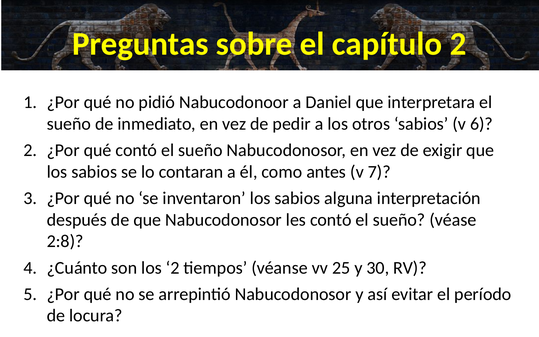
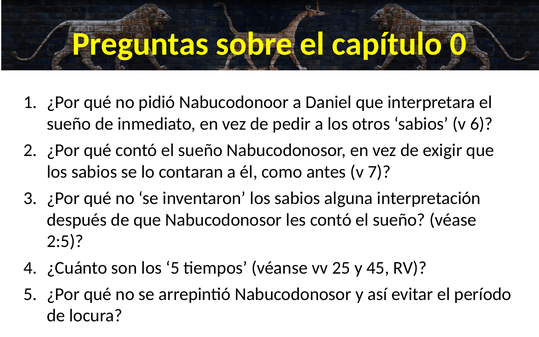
capítulo 2: 2 -> 0 (458, 44)
2:8: 2:8 -> 2:5 (65, 241)
los 2: 2 -> 5 (173, 268)
30: 30 -> 45 (378, 268)
